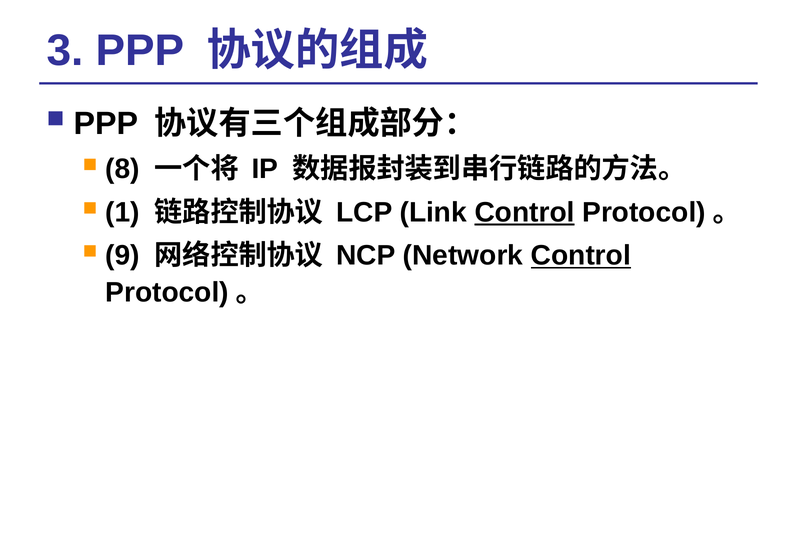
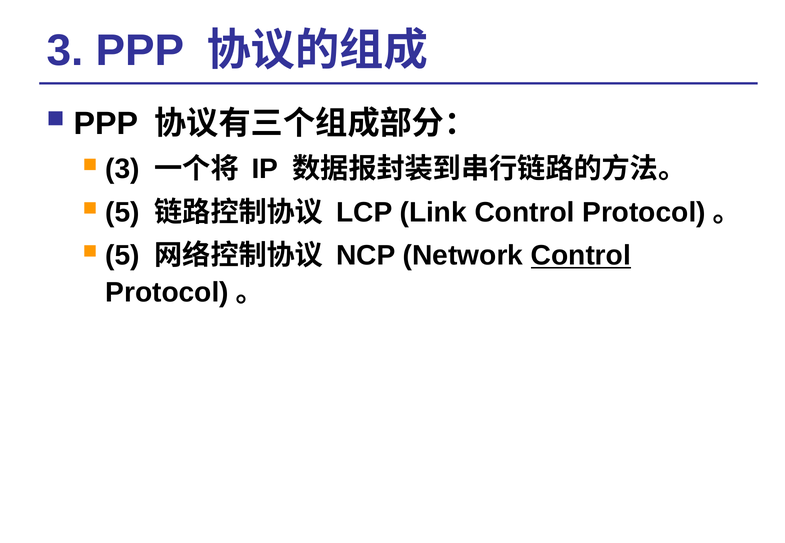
8: 8 -> 3 (123, 169)
1: 1 -> 5 (123, 213)
Control underline: present -> none (525, 213)
9: 9 -> 5 (123, 256)
